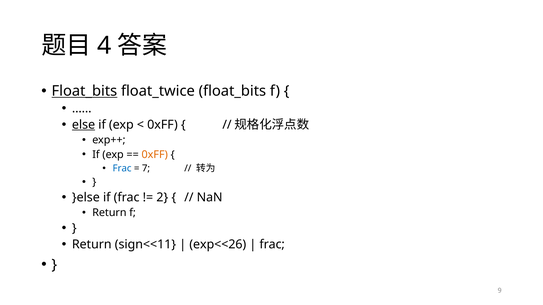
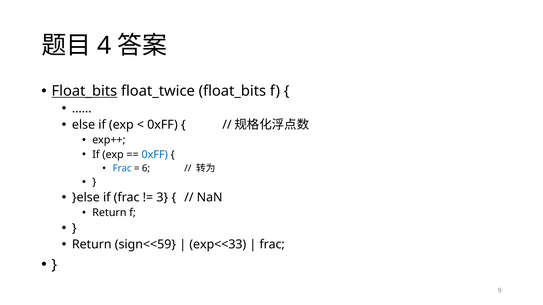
else underline: present -> none (84, 125)
0xFF colour: orange -> blue (155, 155)
7: 7 -> 6 (146, 169)
2: 2 -> 3 (162, 198)
sign<<11: sign<<11 -> sign<<59 (145, 245)
exp<<26: exp<<26 -> exp<<33 (218, 245)
